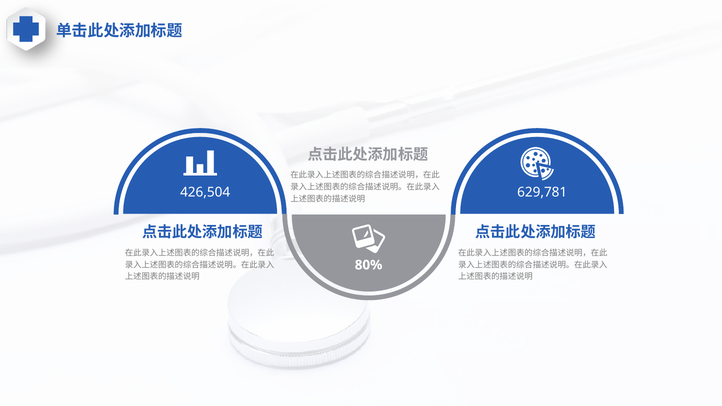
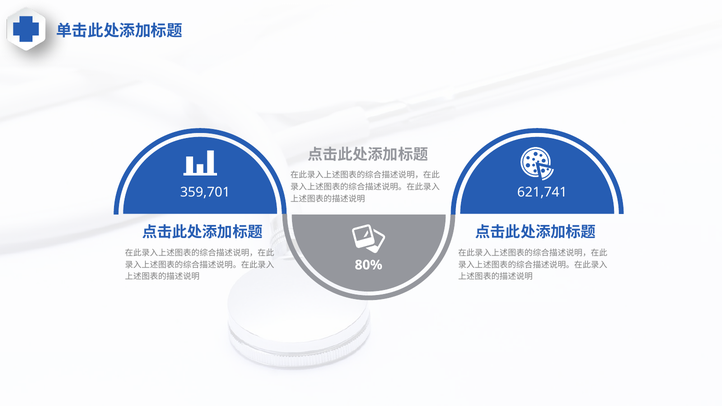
426,504: 426,504 -> 359,701 (205, 192)
629,781: 629,781 -> 621,741 (542, 192)
